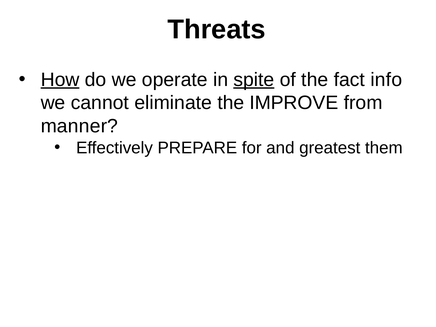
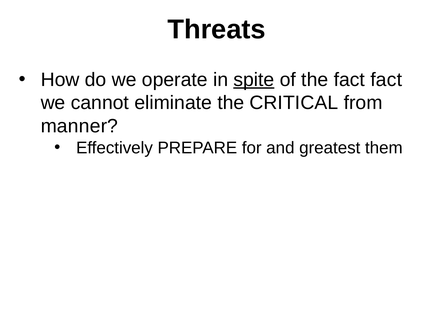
How underline: present -> none (60, 80)
fact info: info -> fact (386, 80)
IMPROVE: IMPROVE -> CRITICAL (294, 103)
